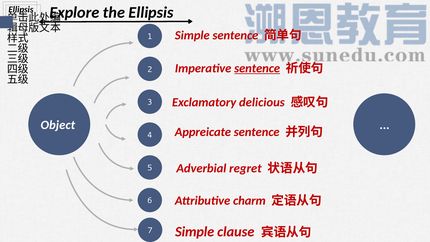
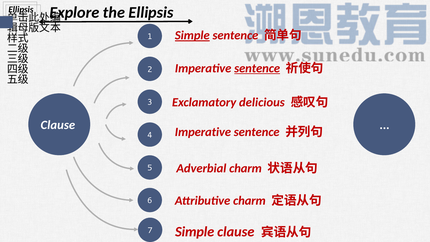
Simple underline: none -> present (192, 35)
Object: Object -> Clause (58, 125)
Appreicate: Appreicate -> Imperative (203, 132)
Adverbial regret: regret -> charm (245, 168)
